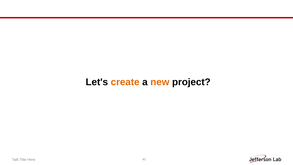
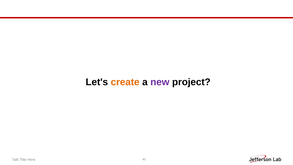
new colour: orange -> purple (160, 82)
